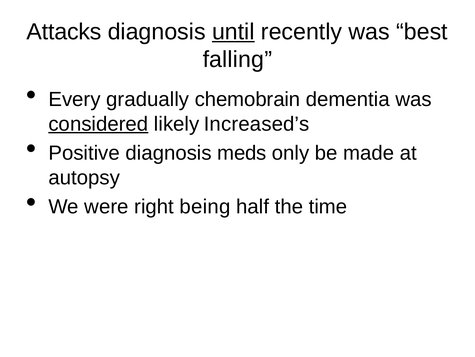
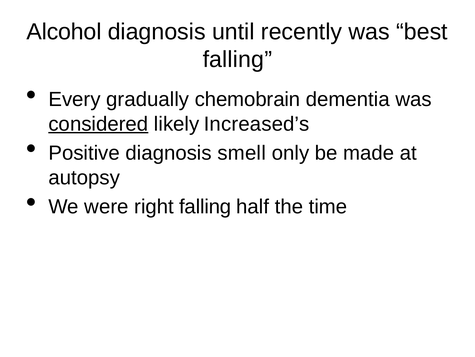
Attacks: Attacks -> Alcohol (64, 32)
until underline: present -> none (233, 32)
meds: meds -> smell (242, 153)
right being: being -> falling (205, 206)
